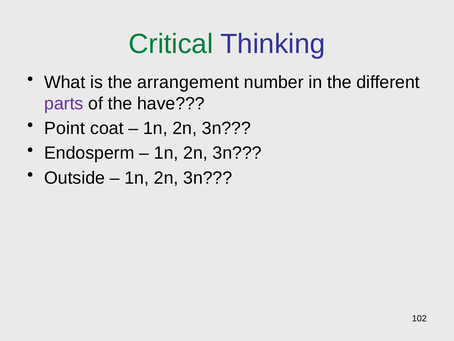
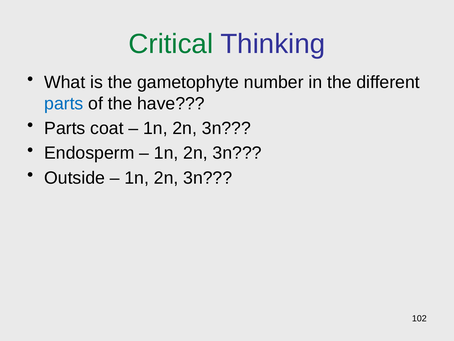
arrangement: arrangement -> gametophyte (188, 82)
parts colour: purple -> blue (64, 103)
Point: Point -> Parts (65, 128)
